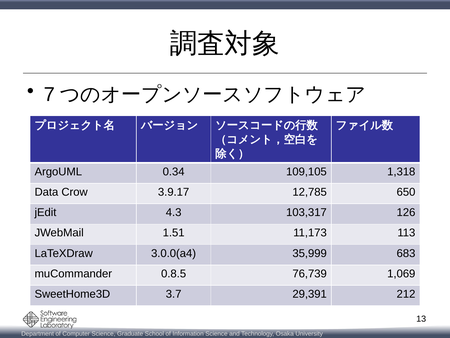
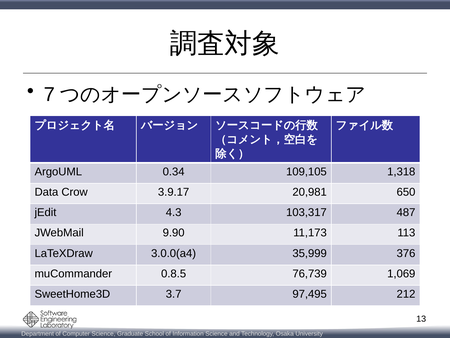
12,785: 12,785 -> 20,981 (310, 192)
126: 126 -> 487 (406, 212)
1.51: 1.51 -> 9.90 (174, 233)
683: 683 -> 376 (406, 253)
29,391: 29,391 -> 97,495 (310, 294)
